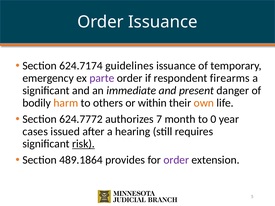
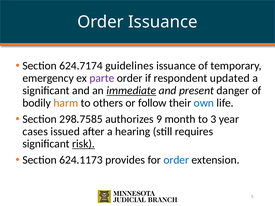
firearms: firearms -> updated (230, 78)
immediate underline: none -> present (131, 91)
within: within -> follow (152, 103)
own colour: orange -> blue (204, 103)
624.7772: 624.7772 -> 298.7585 (81, 119)
7: 7 -> 9 (159, 119)
0: 0 -> 3 (213, 119)
489.1864: 489.1864 -> 624.1173 (81, 160)
order colour: purple -> blue (176, 160)
